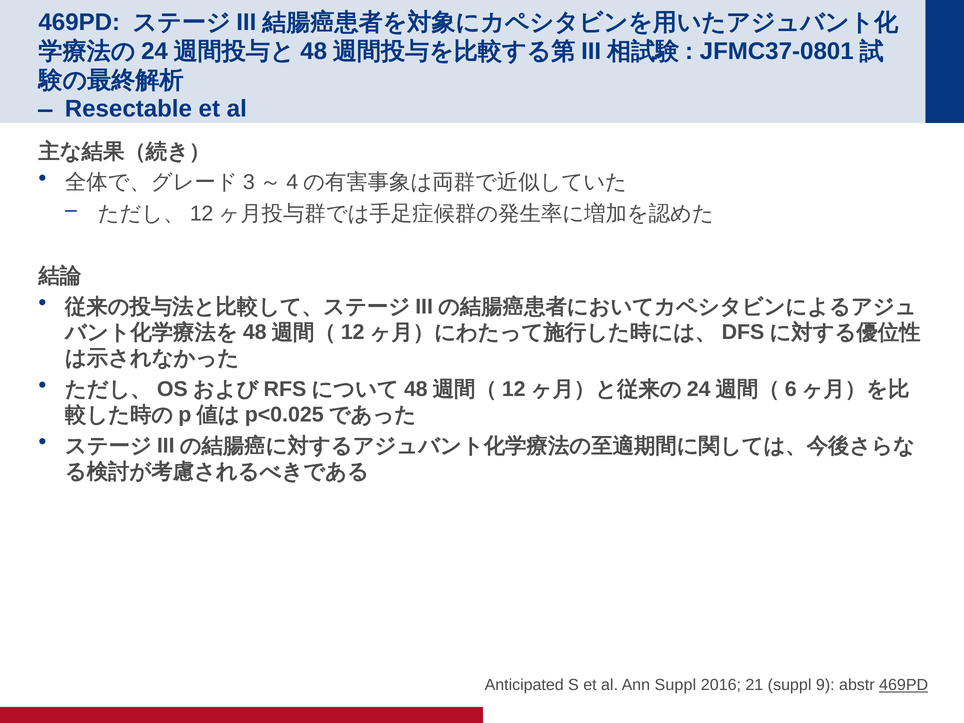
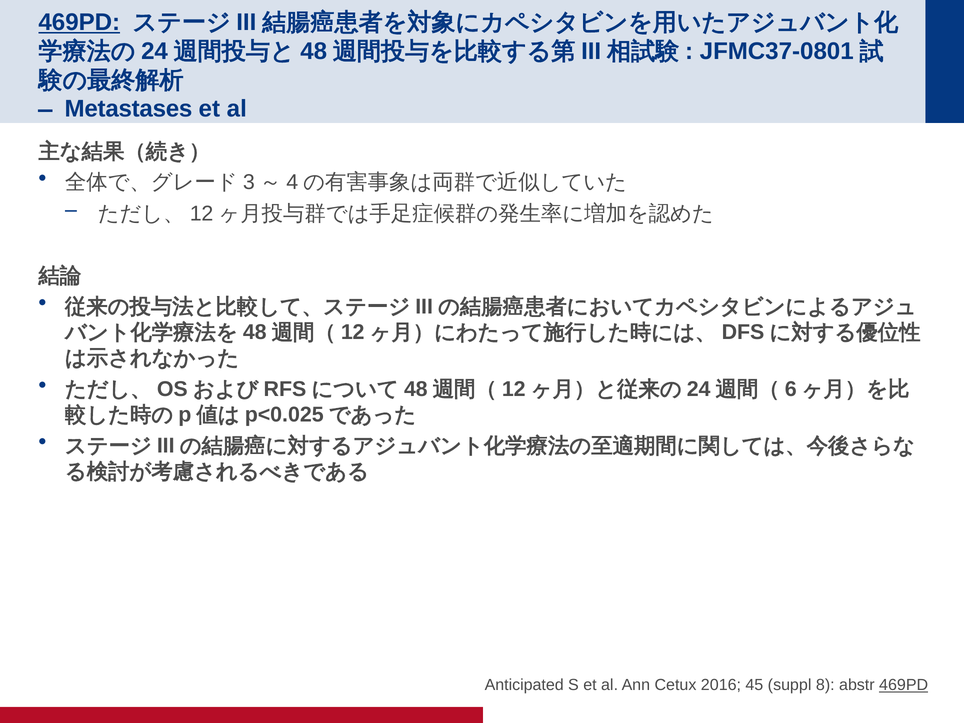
469PD underline: none -> present (79, 22)
Resectable: Resectable -> Metastases (128, 109)
Ann Suppl: Suppl -> Cetux (675, 685)
21: 21 -> 45 (754, 685)
9: 9 -> 8 (825, 685)
